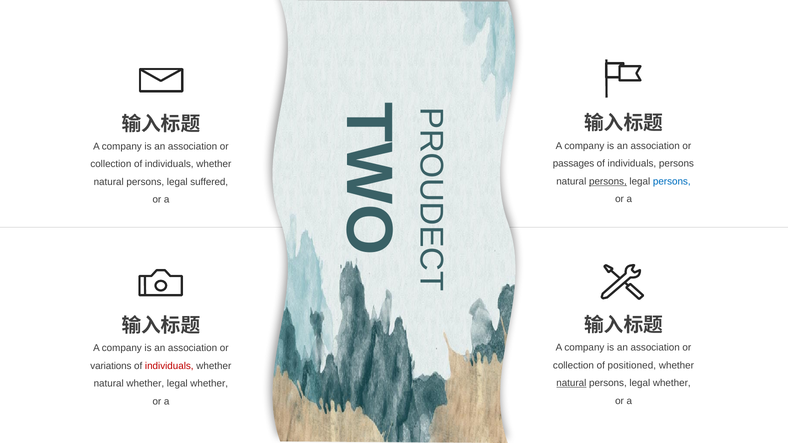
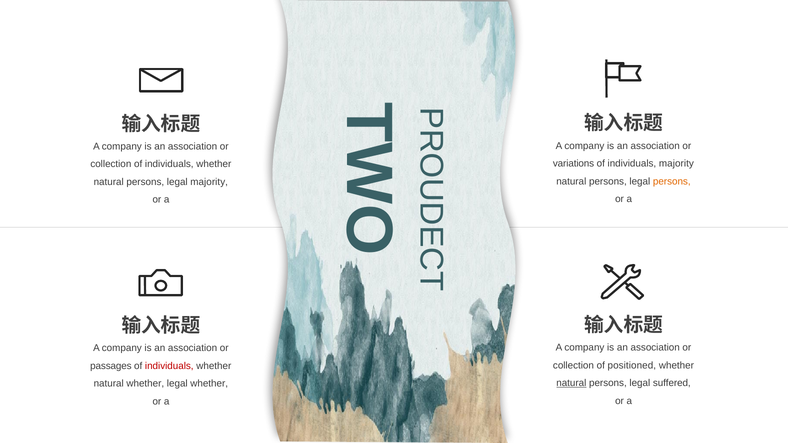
passages: passages -> variations (574, 164)
individuals persons: persons -> majority (676, 164)
persons underline: present -> none (608, 181)
persons colour: blue -> orange (672, 181)
legal suffered: suffered -> majority (209, 182)
variations: variations -> passages (111, 366)
persons legal whether: whether -> suffered (672, 383)
